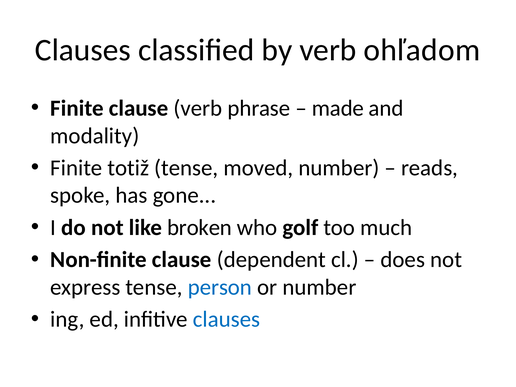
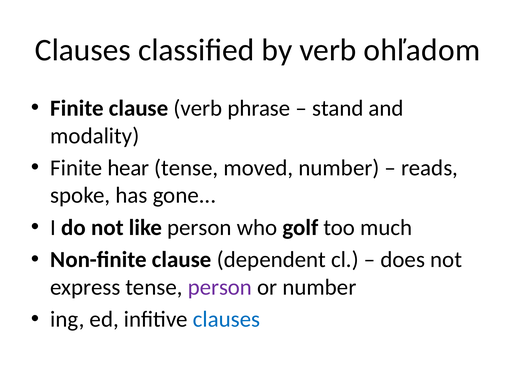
made: made -> stand (338, 108)
totiž: totiž -> hear (128, 168)
like broken: broken -> person (199, 228)
person colour: blue -> purple (220, 287)
